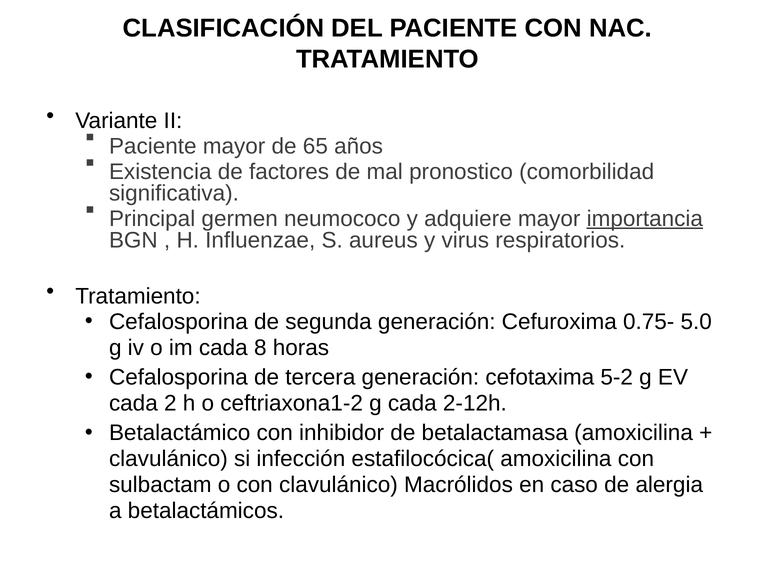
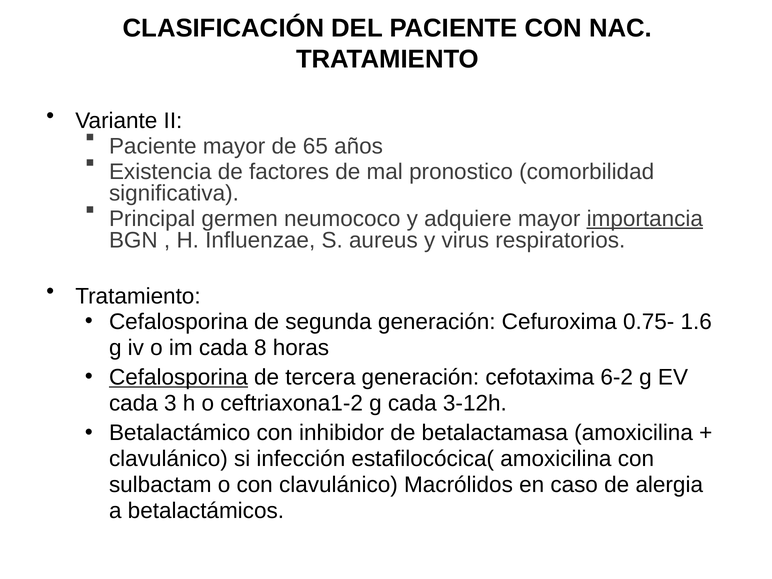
5.0: 5.0 -> 1.6 (696, 322)
Cefalosporina underline: none -> present (178, 377)
5-2: 5-2 -> 6-2 (617, 377)
2: 2 -> 3 (170, 403)
2-12h: 2-12h -> 3-12h (475, 403)
